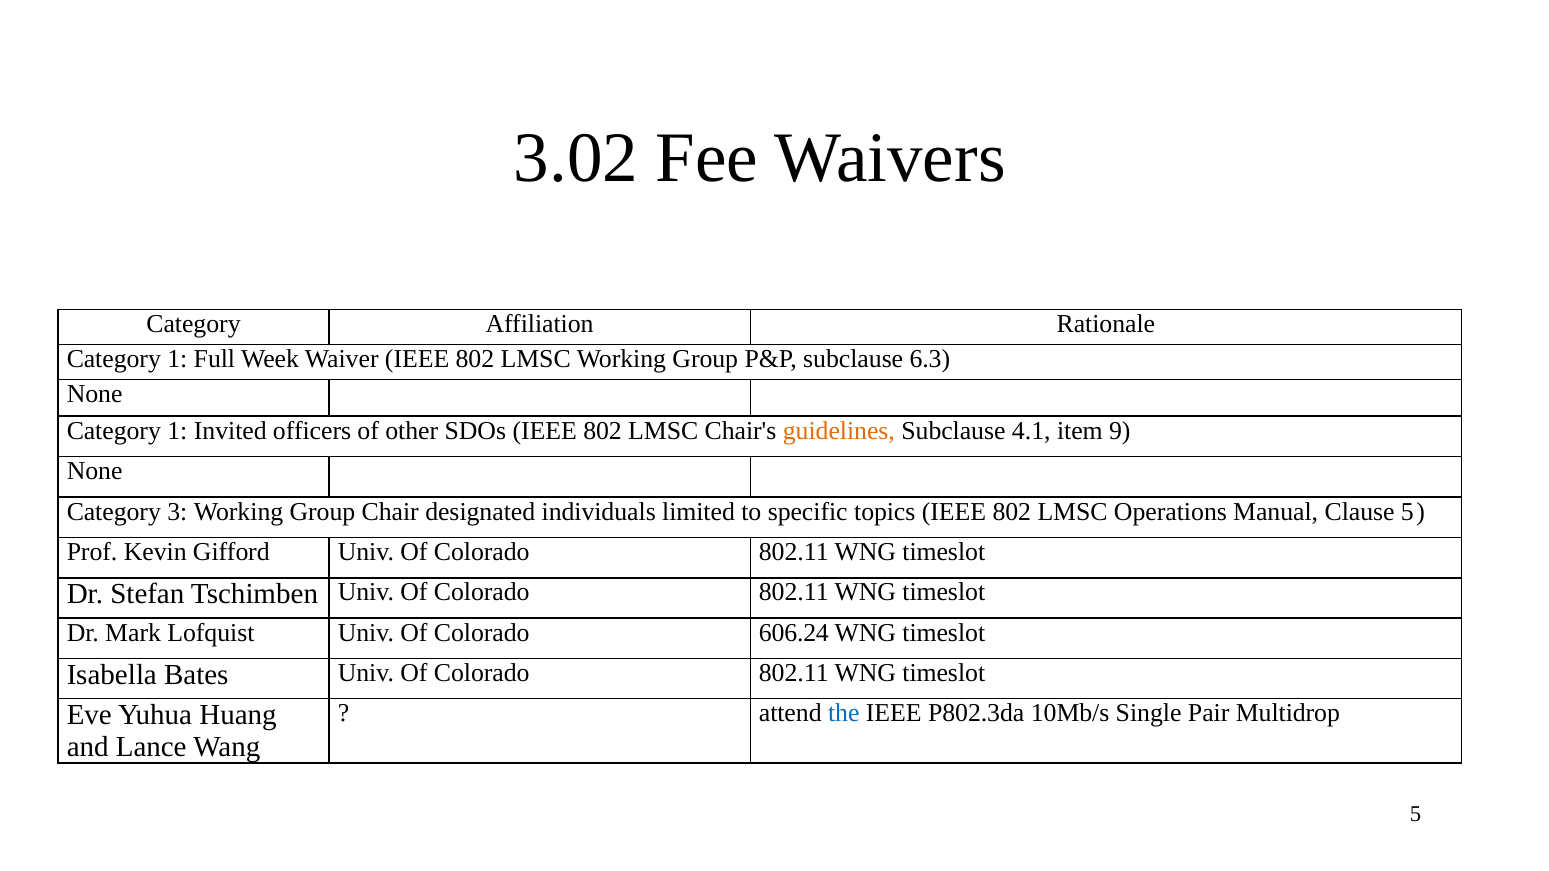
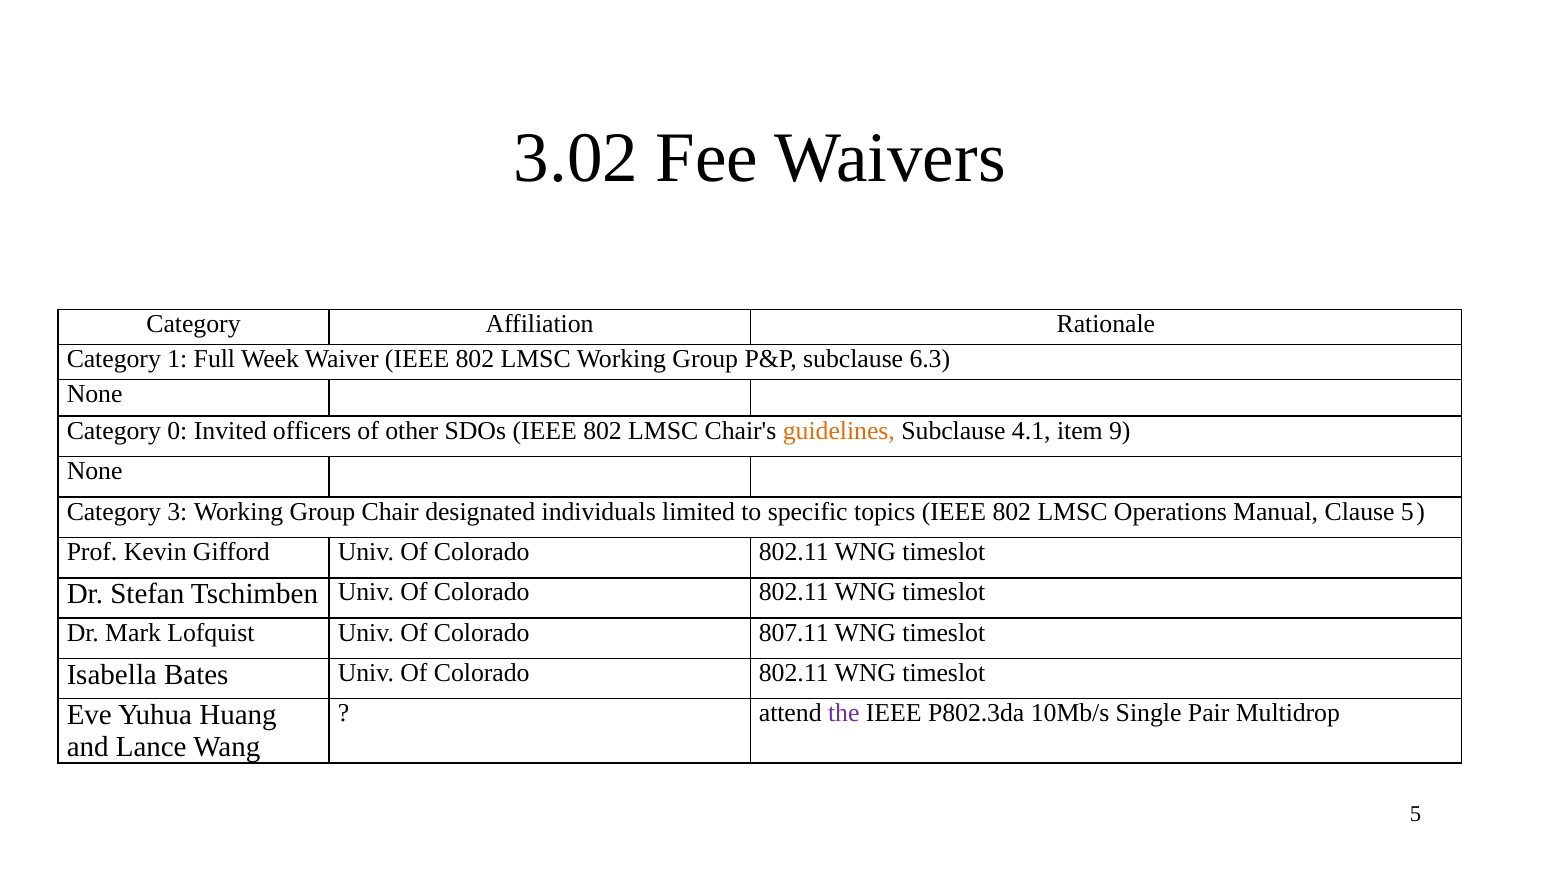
1: 1 -> 0 (177, 431)
606.24: 606.24 -> 807.11 (794, 633)
the colour: blue -> purple (844, 713)
